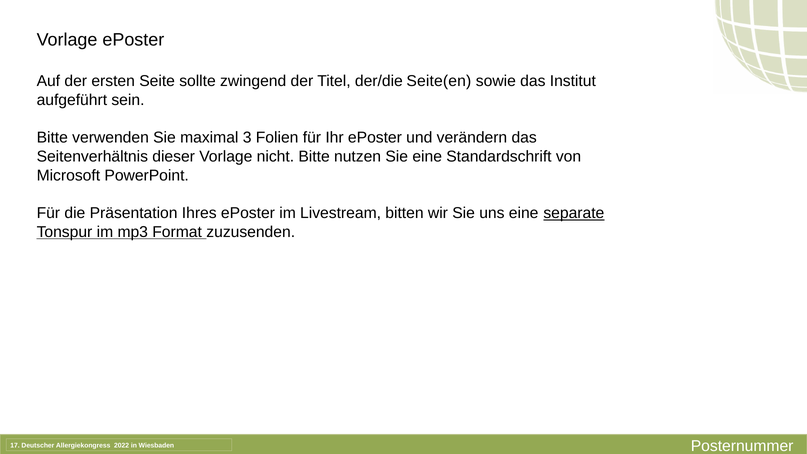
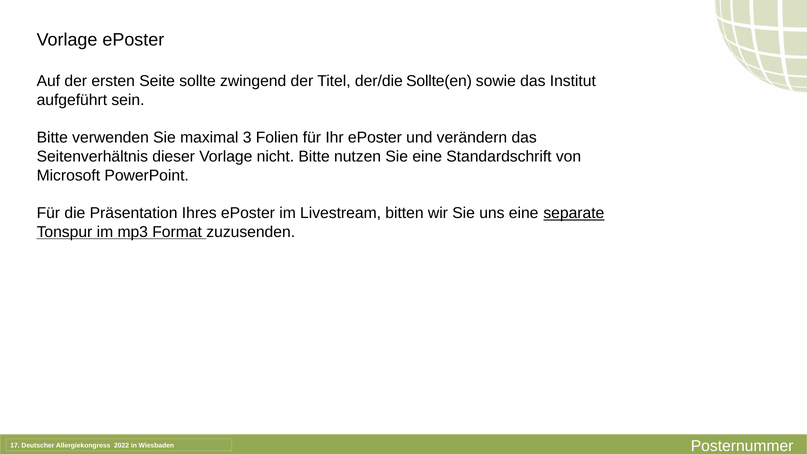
Seite(en: Seite(en -> Sollte(en (439, 81)
